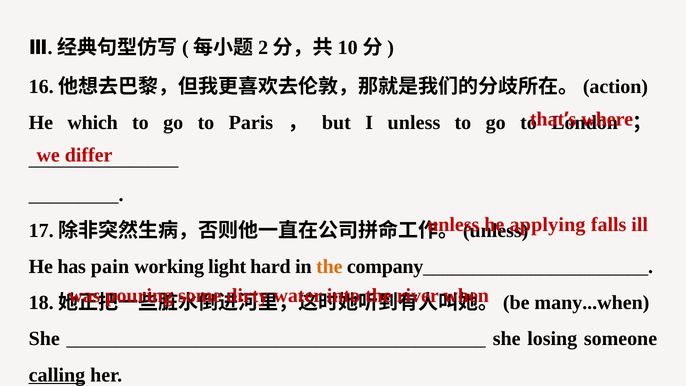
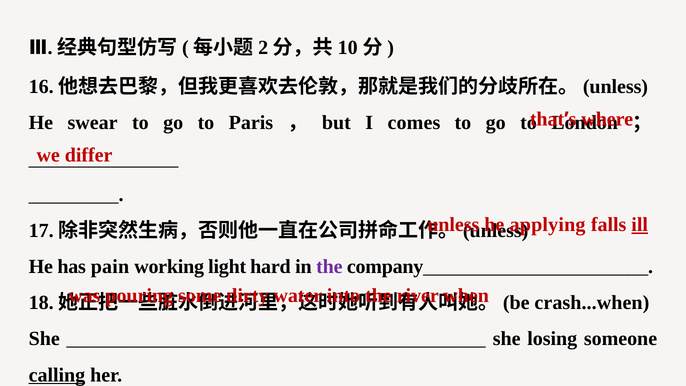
action: action -> unless (615, 87)
which: which -> swear (93, 123)
I unless: unless -> comes (414, 123)
ill underline: none -> present (640, 225)
the colour: orange -> purple (329, 267)
many...when: many...when -> crash...when (592, 303)
